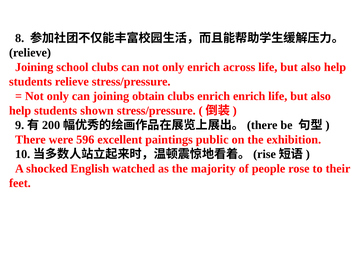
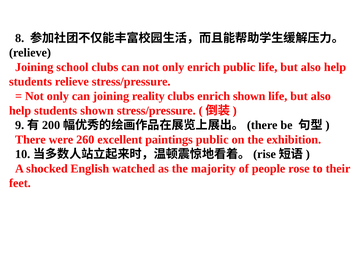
enrich across: across -> public (239, 67)
obtain: obtain -> reality (148, 96)
enrich enrich: enrich -> shown (249, 96)
596: 596 -> 260 (85, 139)
